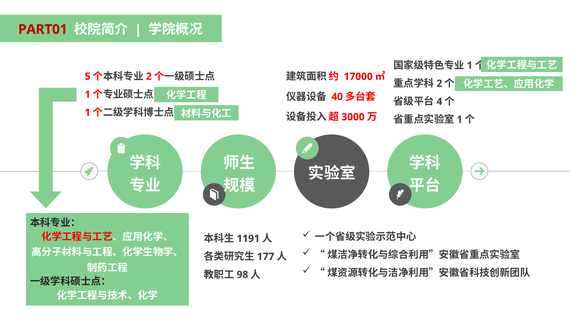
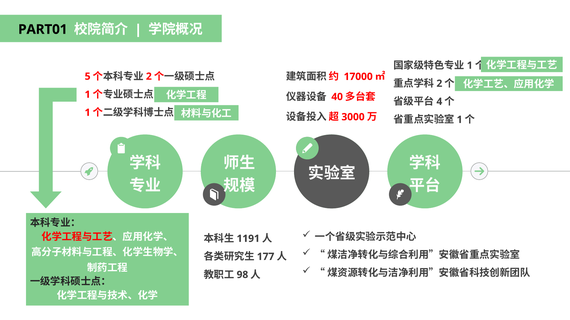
PART01 colour: red -> black (43, 29)
